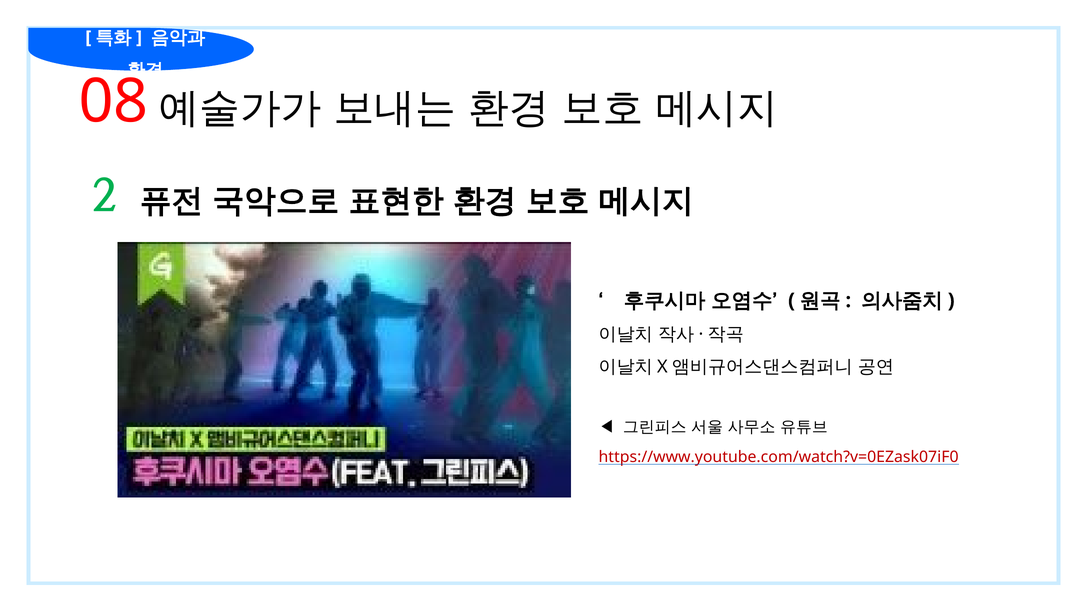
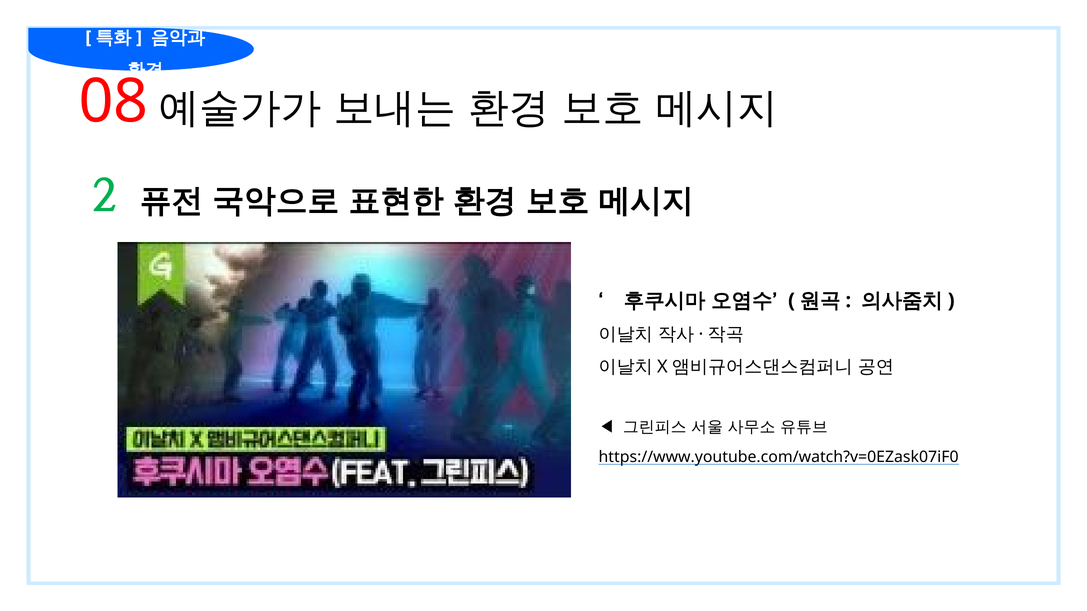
https://www.youtube.com/watch?v=0EZask07iF0 colour: red -> black (779, 457)
